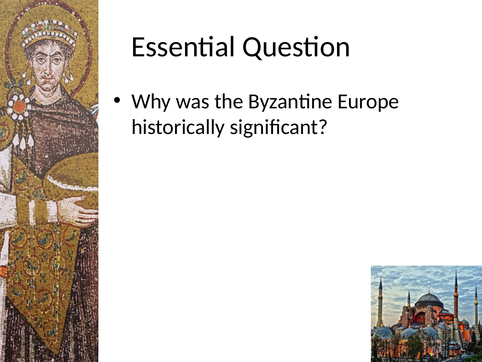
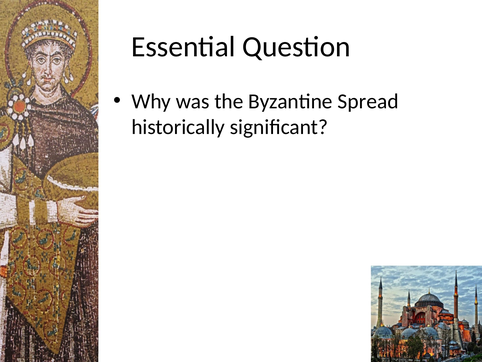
Europe: Europe -> Spread (368, 101)
